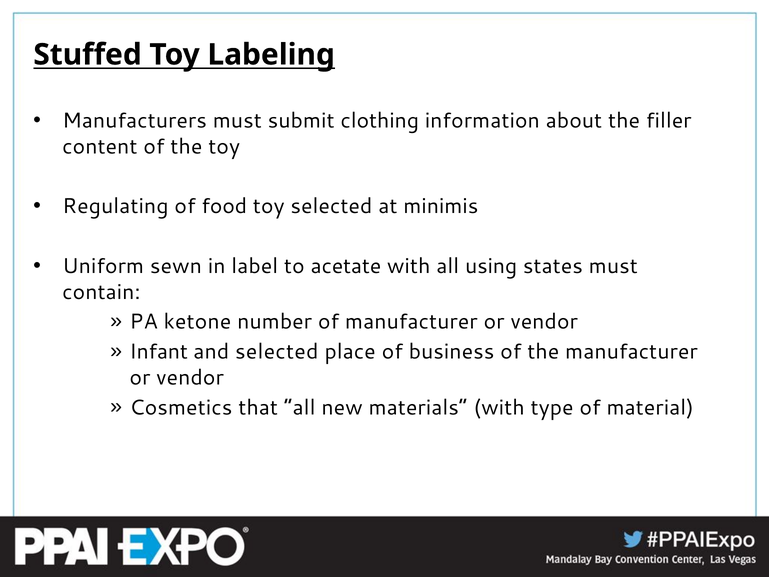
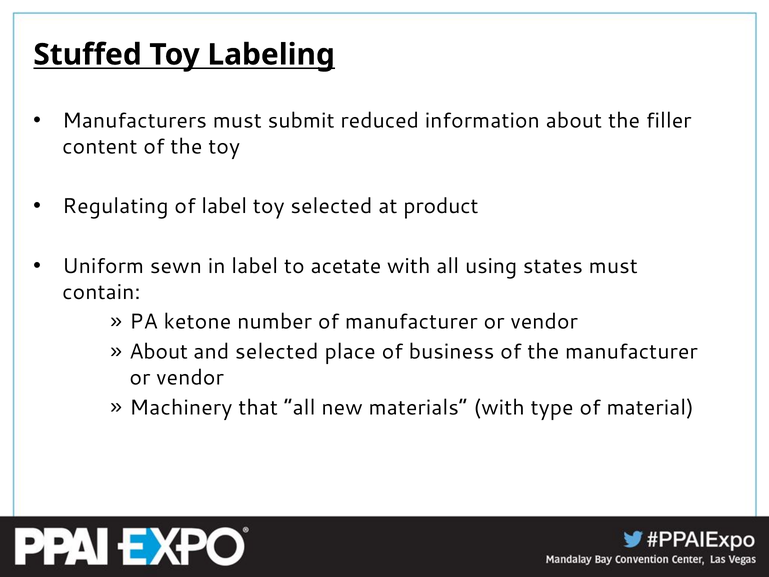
clothing: clothing -> reduced (380, 121)
of food: food -> label (224, 206)
minimis: minimis -> product (441, 206)
Infant: Infant -> About (159, 352)
Cosmetics: Cosmetics -> Machinery (181, 407)
